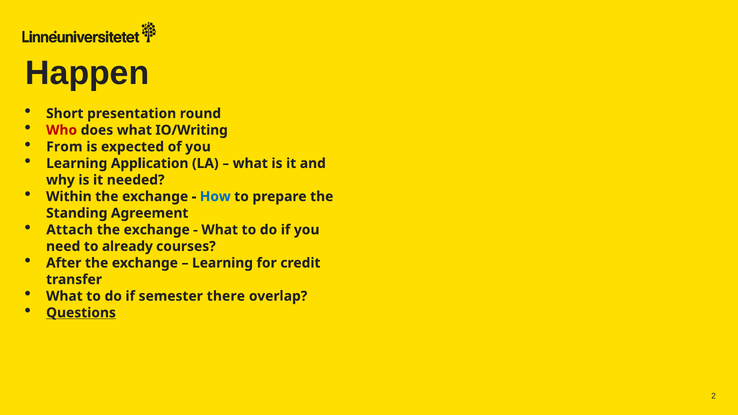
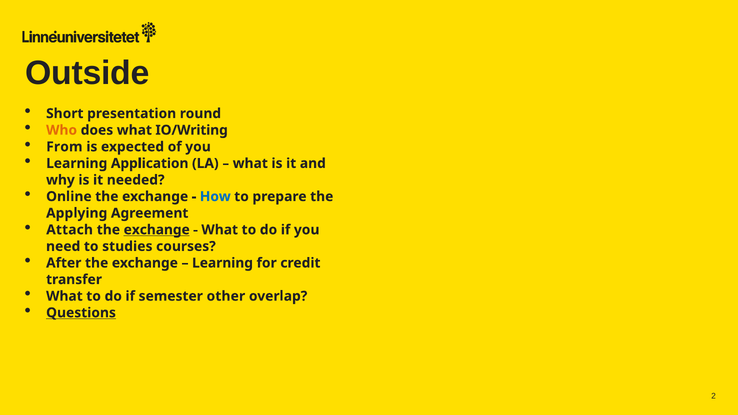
Happen: Happen -> Outside (87, 73)
Who colour: red -> orange (62, 130)
Within: Within -> Online (69, 197)
Standing: Standing -> Applying (77, 213)
exchange underline: none -> present (157, 230)
already: already -> studies (127, 246)
there: there -> other (226, 296)
